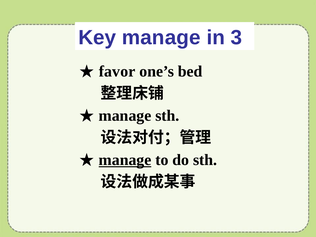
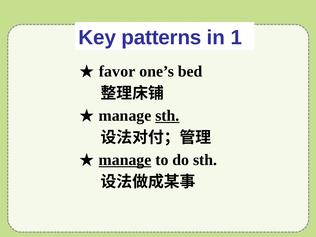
Key manage: manage -> patterns (161, 37)
3: 3 -> 1 (236, 37)
sth underline: none -> present (167, 116)
